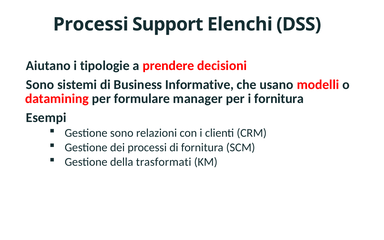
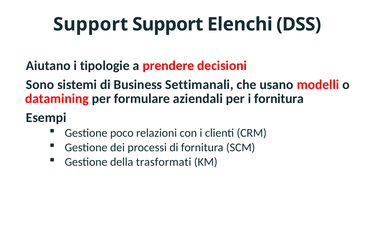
Processi: Processi -> Support (91, 24)
Informative: Informative -> Settimanali (199, 85)
manager: manager -> aziendali (198, 99)
Gestione sono: sono -> poco (122, 133)
